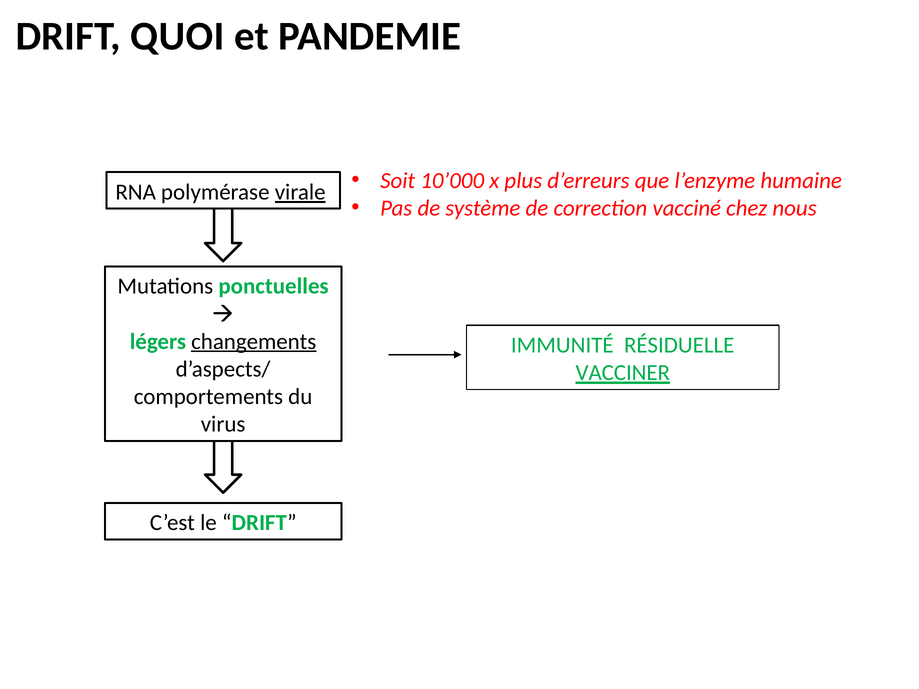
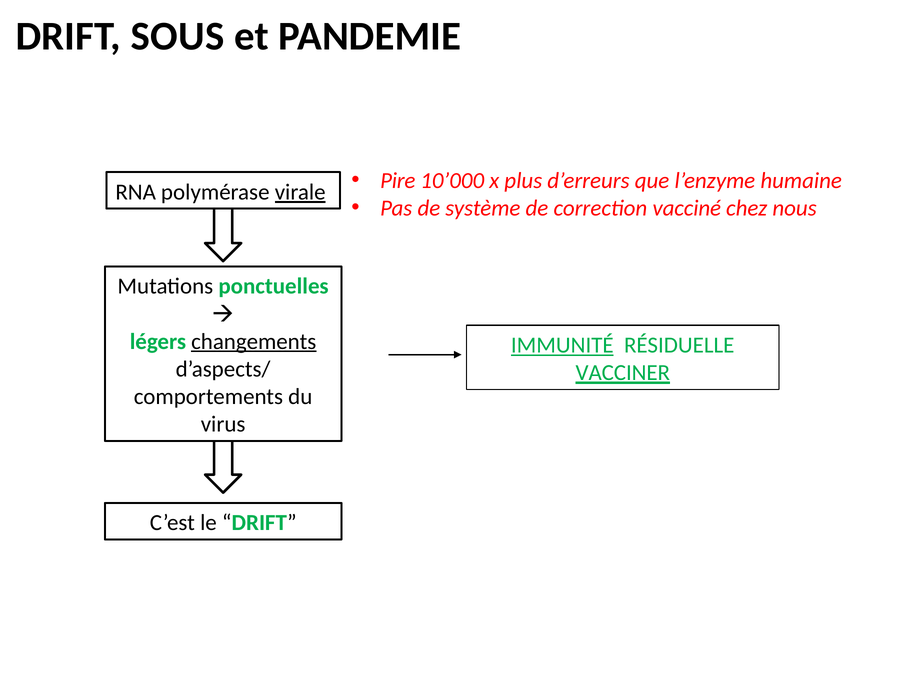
QUOI: QUOI -> SOUS (178, 36)
Soit: Soit -> Pire (398, 181)
IMMUNITÉ underline: none -> present (562, 345)
